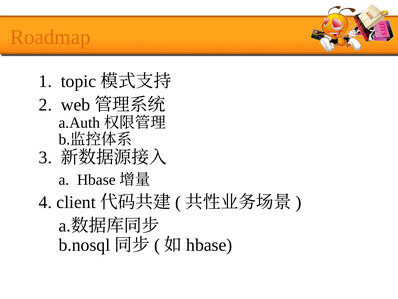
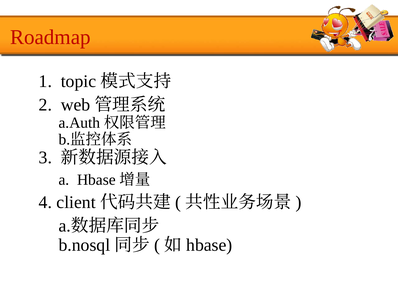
Roadmap colour: orange -> red (50, 37)
